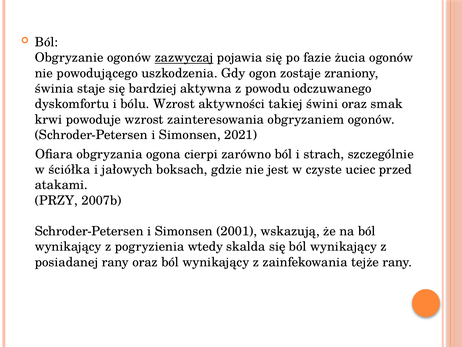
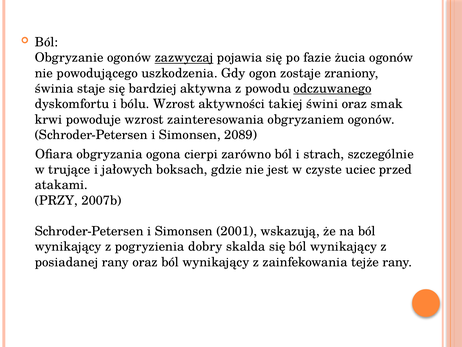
odczuwanego underline: none -> present (332, 88)
2021: 2021 -> 2089 (241, 135)
ściółka: ściółka -> trujące (69, 169)
wtedy: wtedy -> dobry (205, 246)
